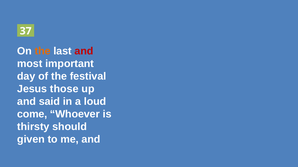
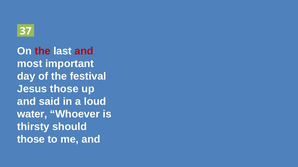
the colour: orange -> red (43, 51)
come: come -> water (32, 115)
given: given -> those (31, 140)
